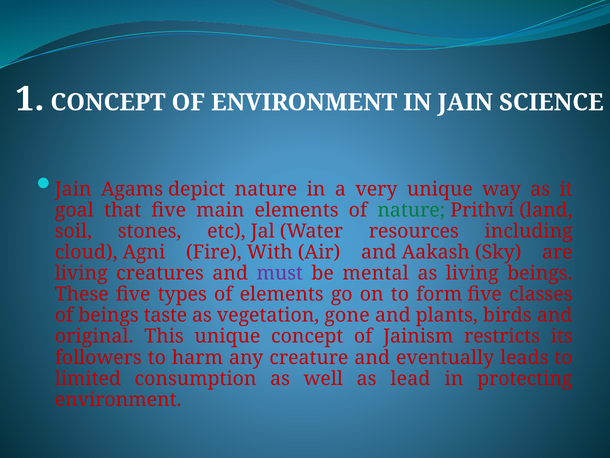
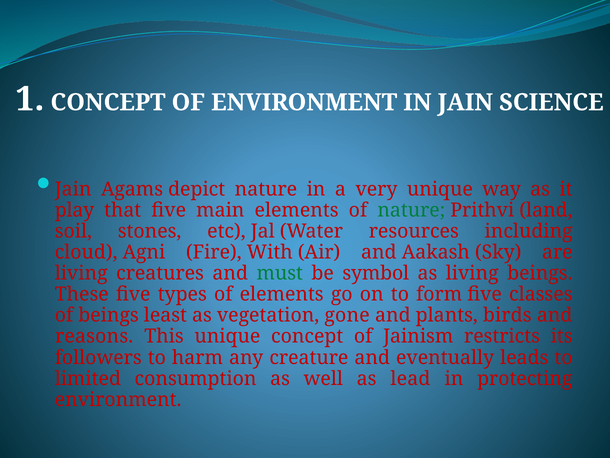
goal: goal -> play (74, 210)
must colour: purple -> green (280, 273)
mental: mental -> symbol (376, 273)
taste: taste -> least (165, 315)
original: original -> reasons (94, 336)
